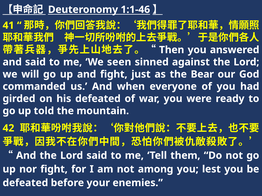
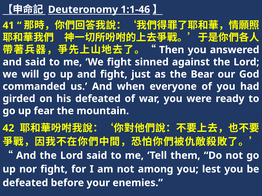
We seen: seen -> fight (119, 62)
told: told -> fear (44, 111)
